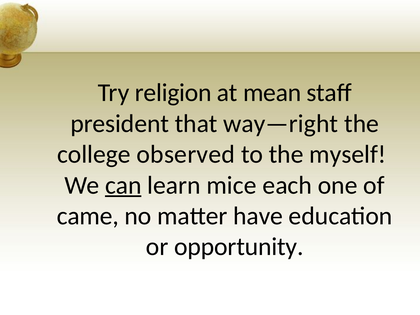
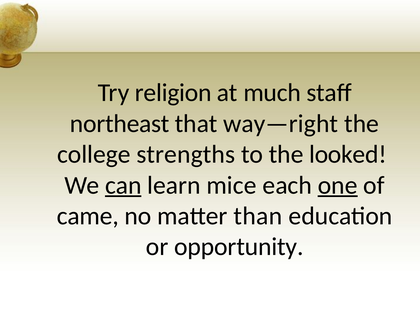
mean: mean -> much (272, 93)
president: president -> northeast (120, 124)
observed: observed -> strengths (186, 154)
myself: myself -> looked (348, 154)
one underline: none -> present (338, 185)
have: have -> than (258, 216)
